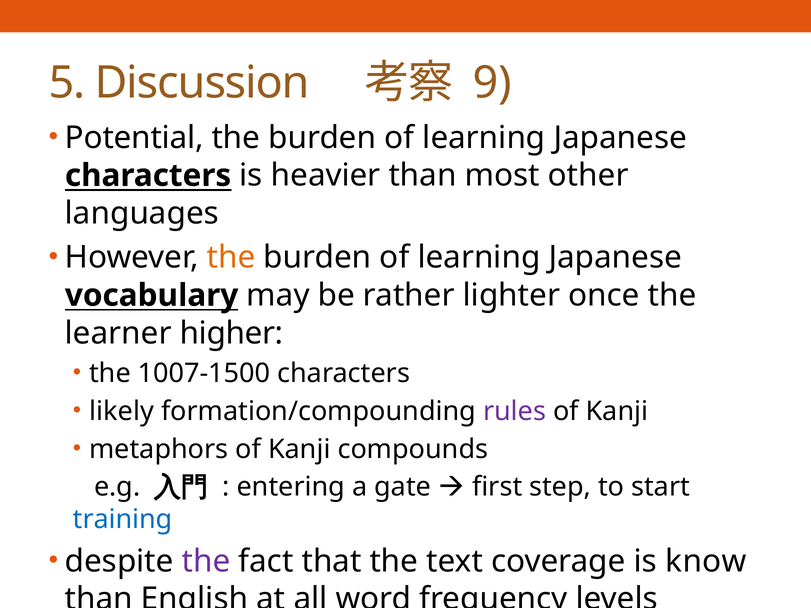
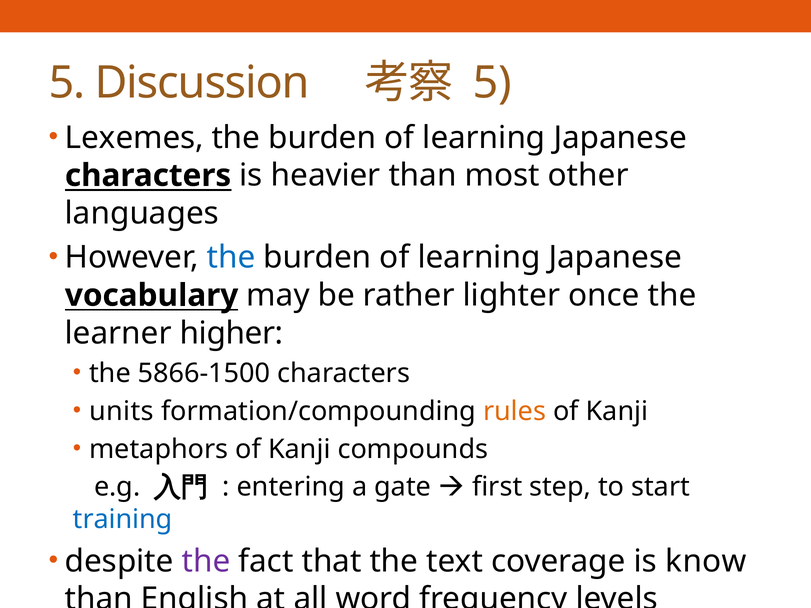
9: 9 -> 5 (492, 83)
Potential: Potential -> Lexemes (134, 138)
the colour: orange -> blue (231, 258)
1007-1500: 1007-1500 -> 5866-1500 (204, 374)
likely: likely -> units (121, 411)
rules colour: purple -> orange (515, 411)
